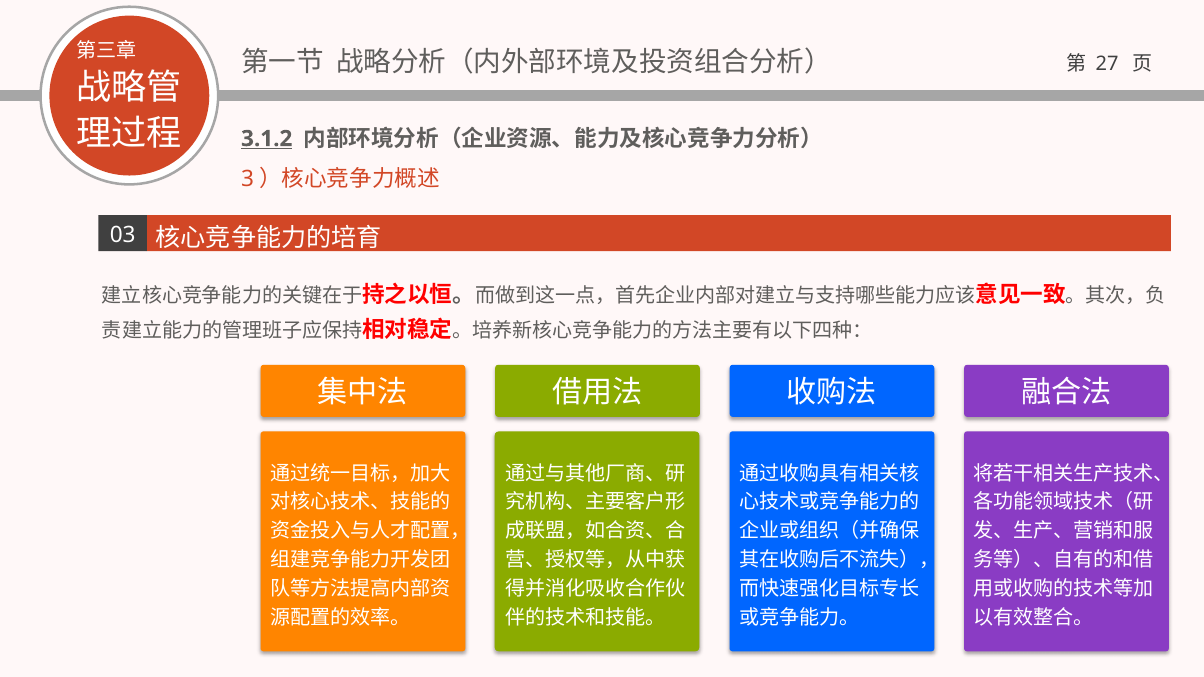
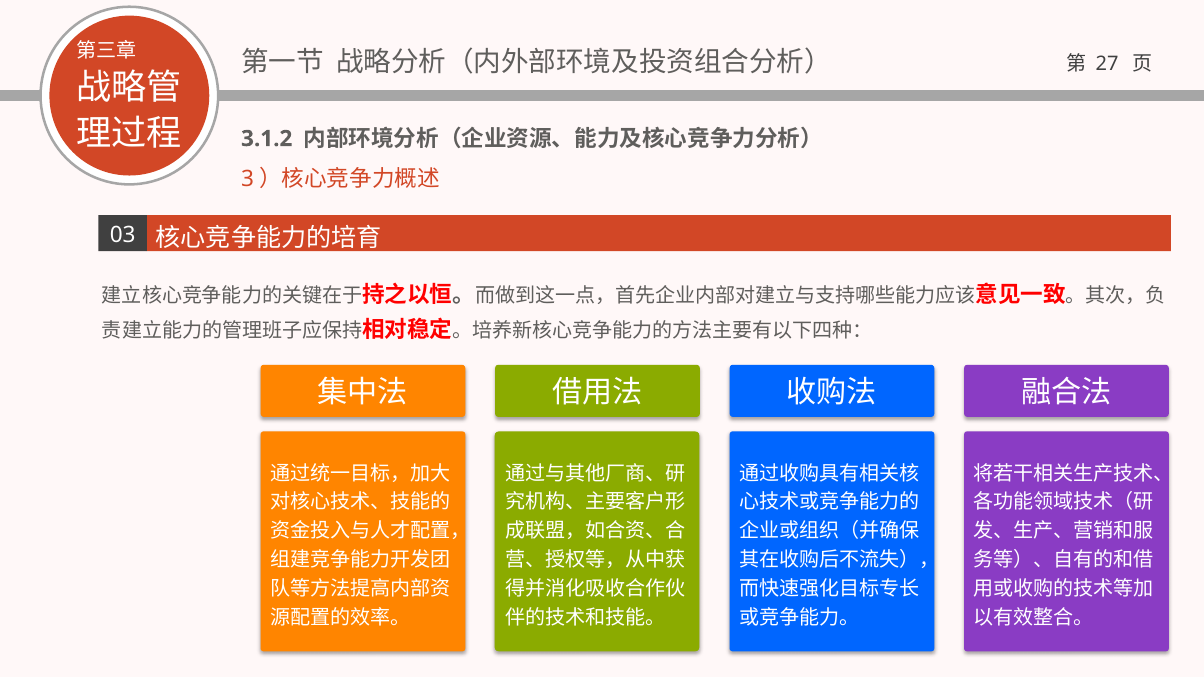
3.1.2 underline: present -> none (267, 139)
